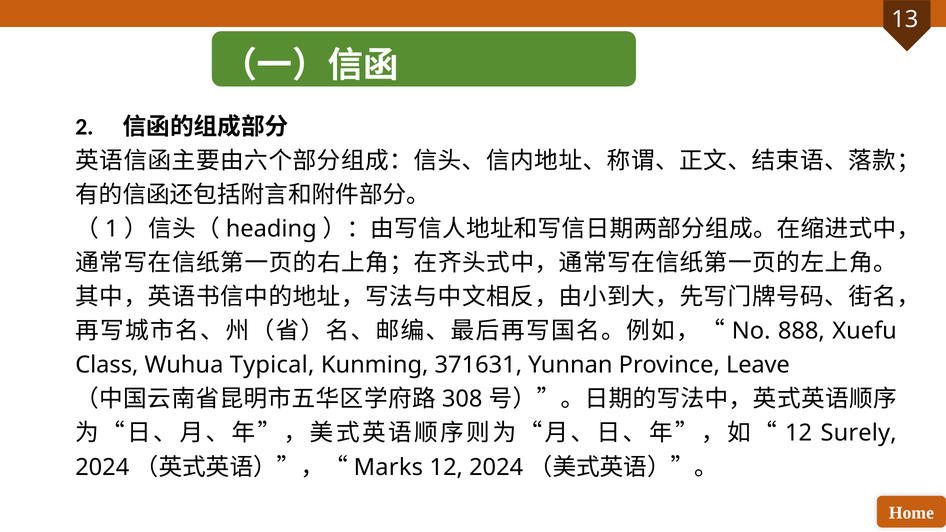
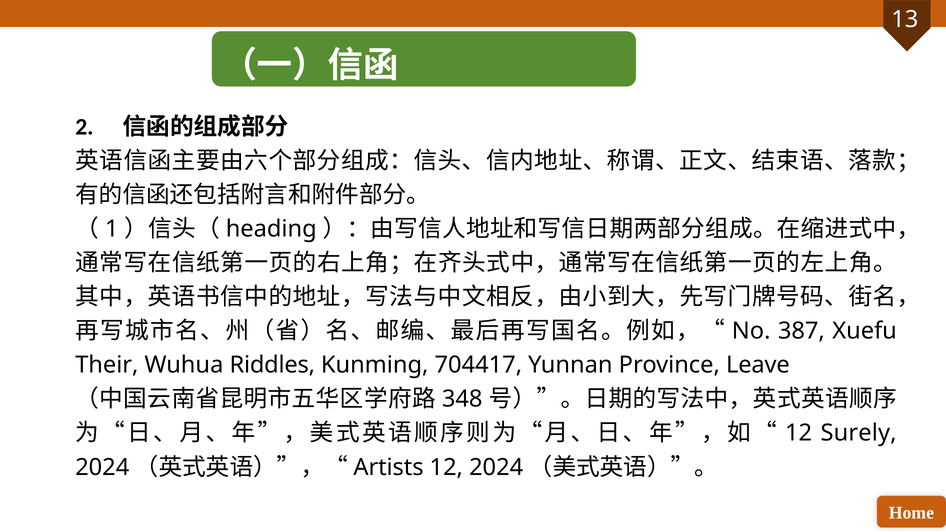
888: 888 -> 387 (801, 331)
Class: Class -> Their (107, 365)
Typical: Typical -> Riddles (272, 365)
371631: 371631 -> 704417 (478, 365)
308: 308 -> 348 (462, 399)
Marks: Marks -> Artists (389, 467)
